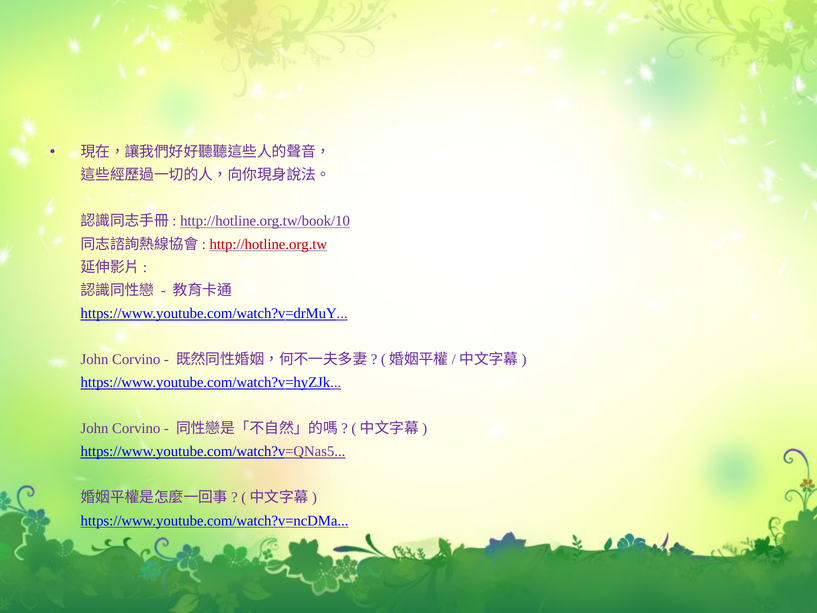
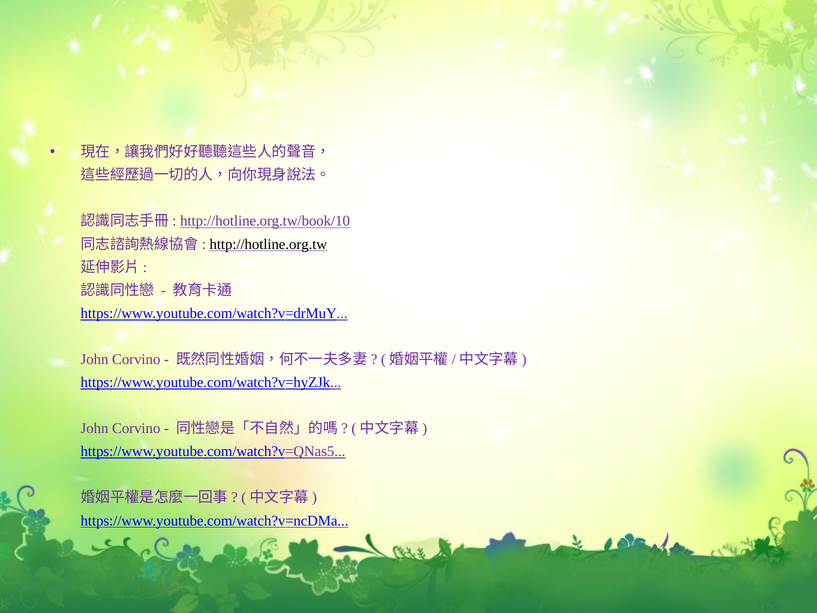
http://hotline.org.tw colour: red -> black (268, 244)
